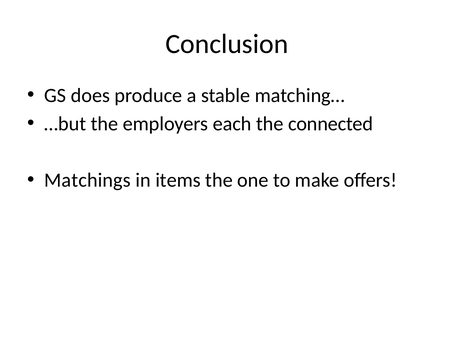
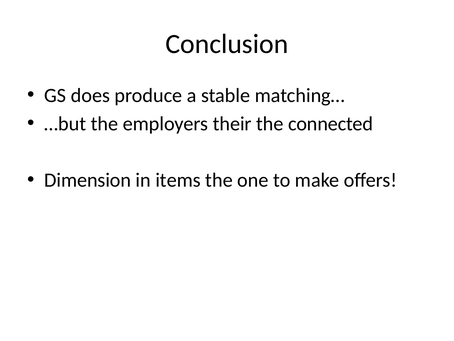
each: each -> their (232, 123)
Matchings: Matchings -> Dimension (88, 180)
